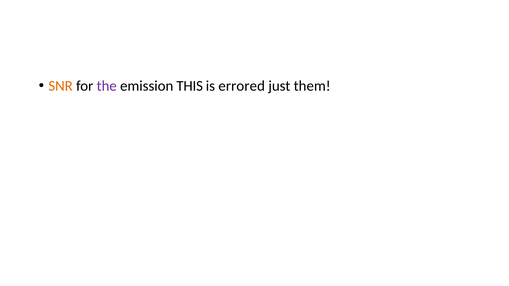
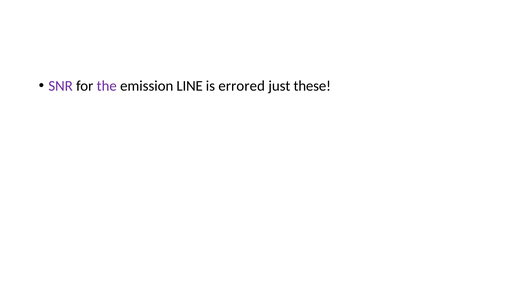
SNR colour: orange -> purple (61, 86)
THIS: THIS -> LINE (190, 86)
them: them -> these (312, 86)
